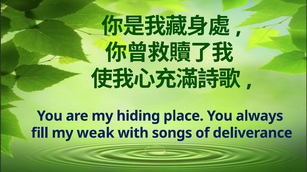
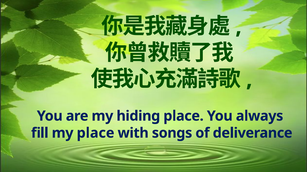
my weak: weak -> place (96, 133)
